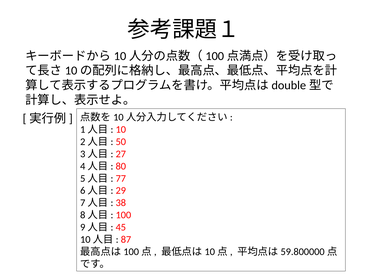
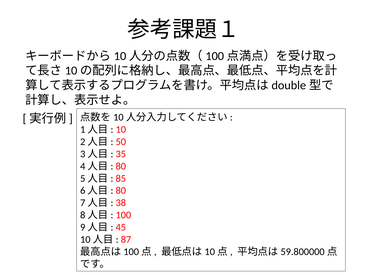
27: 27 -> 35 (121, 154)
77: 77 -> 85 (121, 179)
29: 29 -> 80 (121, 191)
